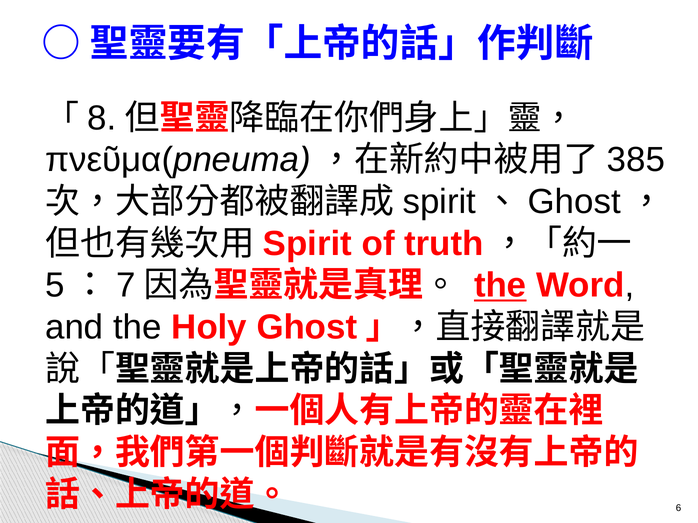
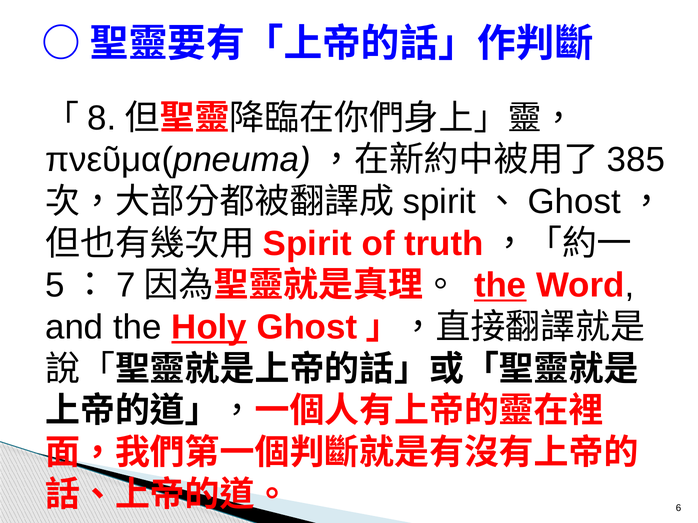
Holy underline: none -> present (209, 328)
